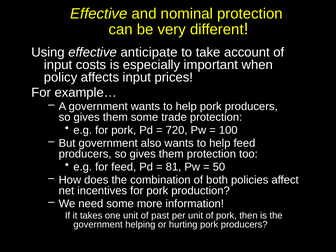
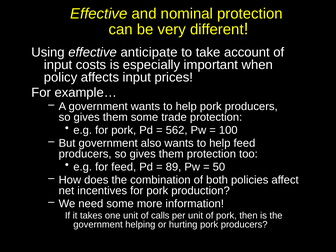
720: 720 -> 562 (177, 130)
81: 81 -> 89 (174, 167)
past: past -> calls (160, 215)
